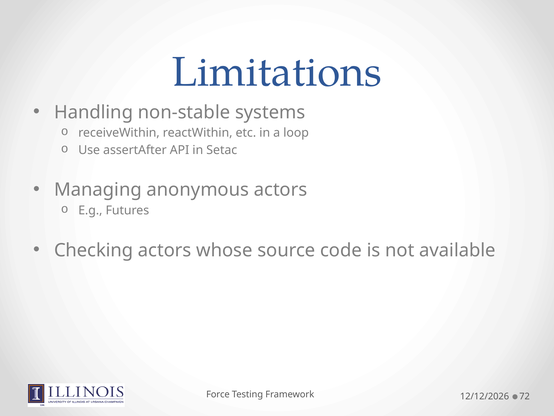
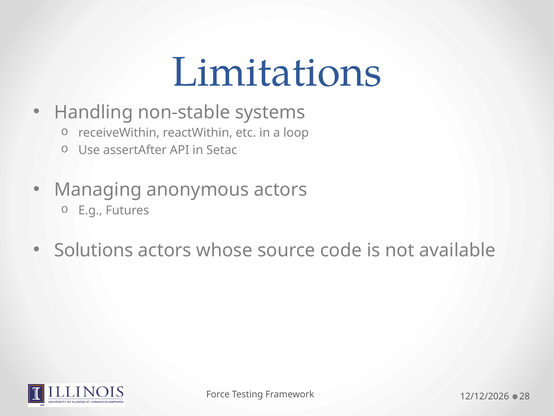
Checking: Checking -> Solutions (94, 250)
72: 72 -> 28 (525, 396)
